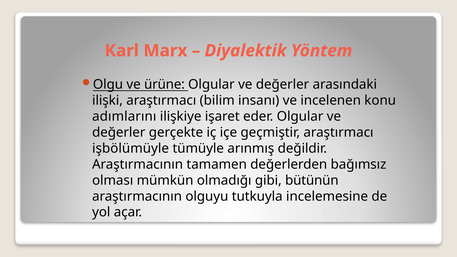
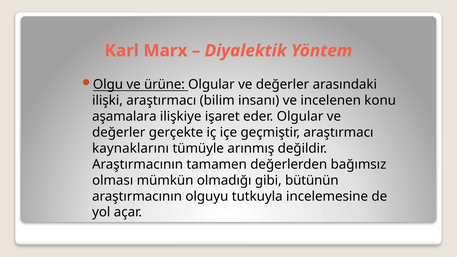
adımlarını: adımlarını -> aşamalara (124, 117)
işbölümüyle: işbölümüyle -> kaynaklarını (131, 148)
